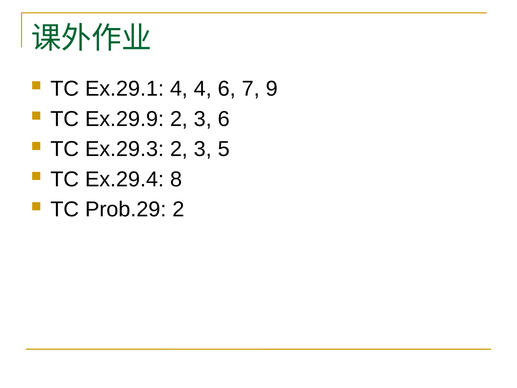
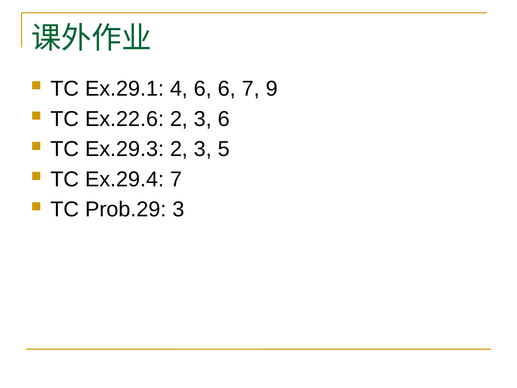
4 4: 4 -> 6 (203, 89)
Ex.29.9: Ex.29.9 -> Ex.22.6 (125, 119)
Ex.29.4 8: 8 -> 7 (176, 179)
Prob.29 2: 2 -> 3 (178, 209)
